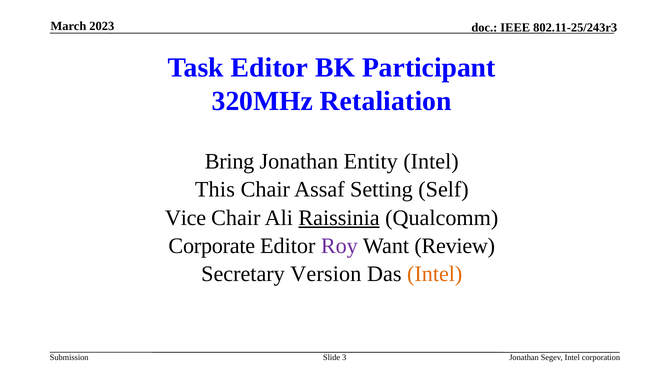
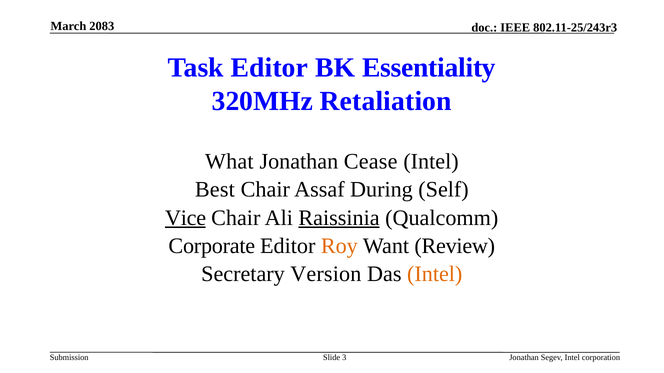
2023: 2023 -> 2083 (102, 26)
Participant: Participant -> Essentiality (429, 68)
Bring: Bring -> What (229, 162)
Entity: Entity -> Cease (371, 162)
This: This -> Best (215, 190)
Setting: Setting -> During (381, 190)
Vice underline: none -> present (186, 218)
Roy colour: purple -> orange (339, 246)
